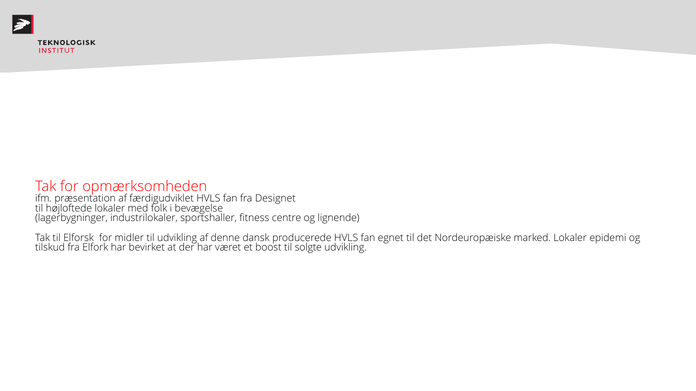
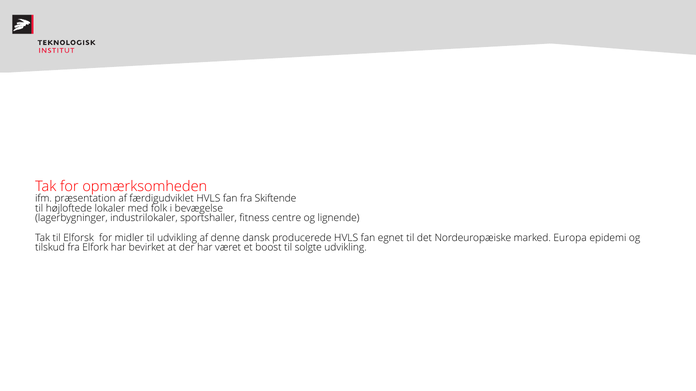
Designet: Designet -> Skiftende (275, 199)
marked Lokaler: Lokaler -> Europa (570, 238)
